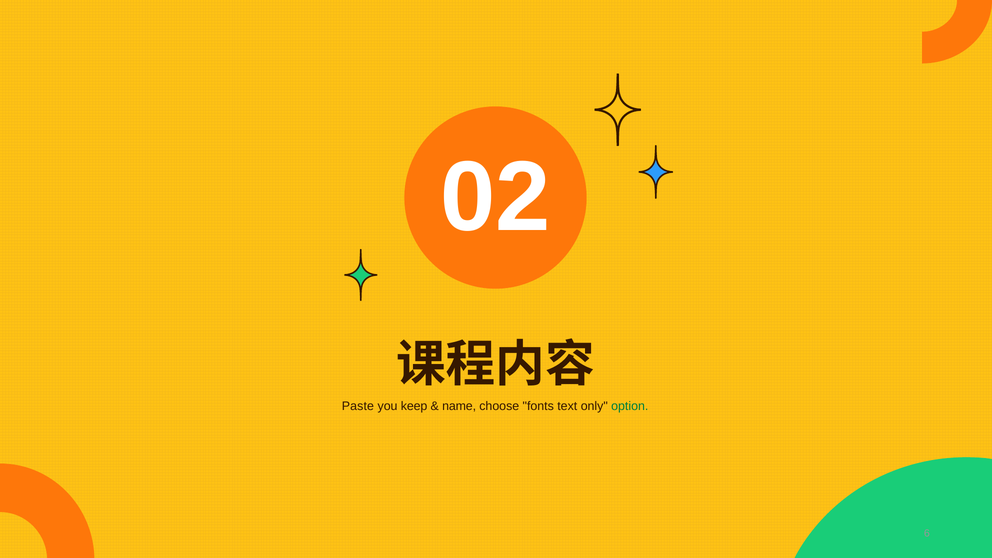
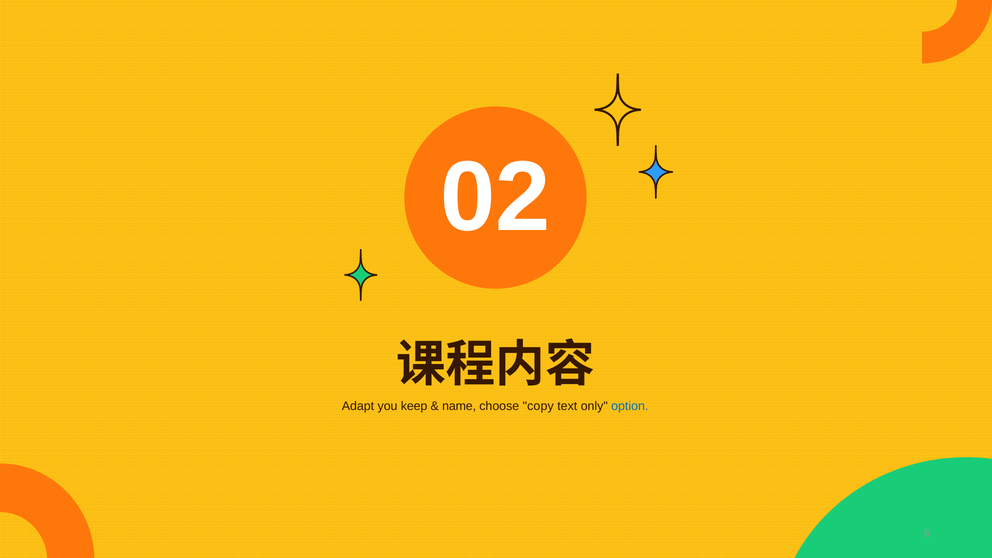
Paste: Paste -> Adapt (358, 406)
fonts: fonts -> copy (538, 406)
option colour: green -> blue (630, 406)
